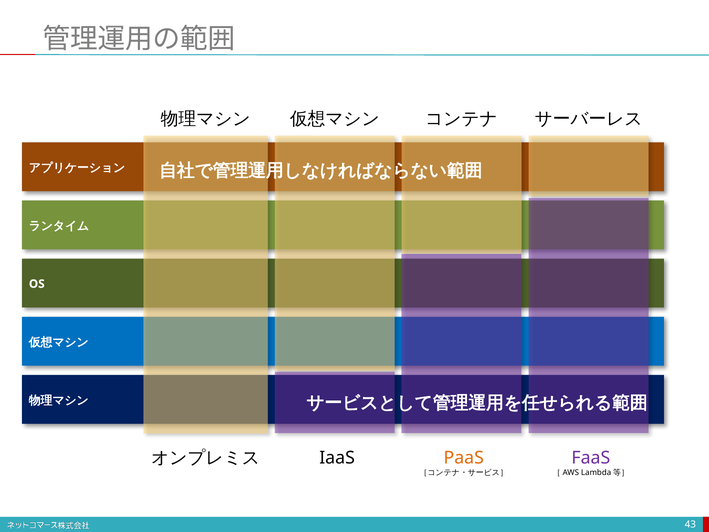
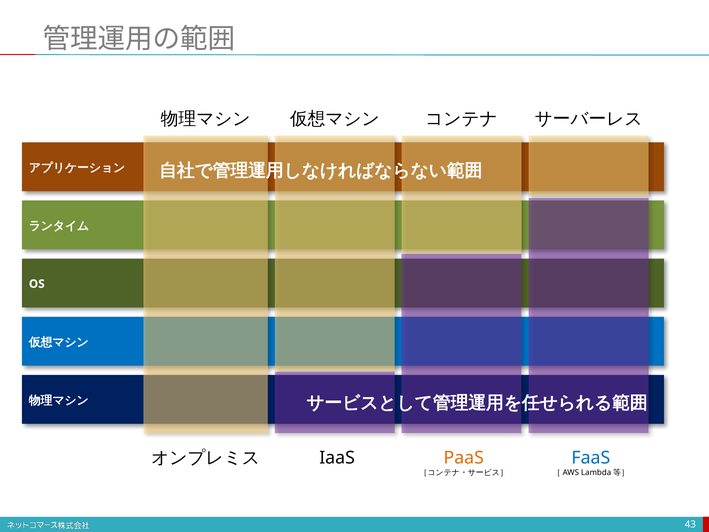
FaaS colour: purple -> blue (591, 458)
